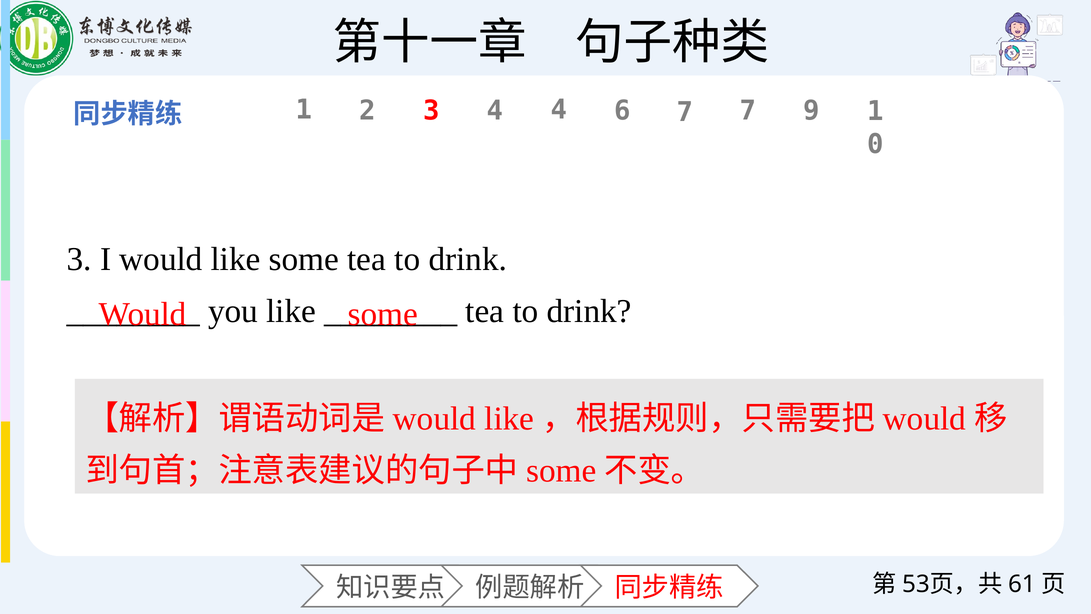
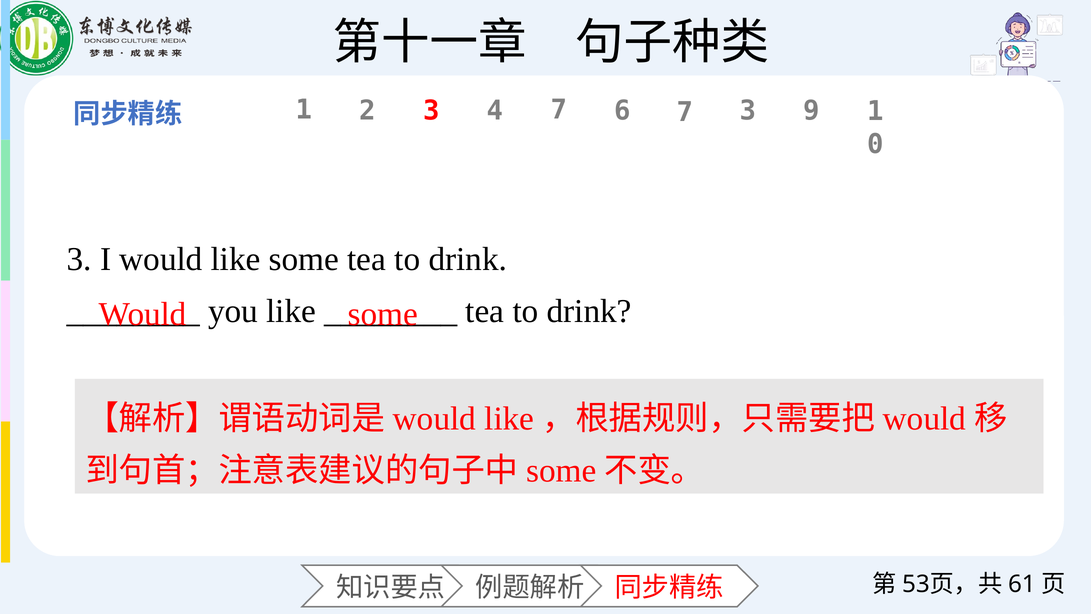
4 4: 4 -> 7 (559, 110)
7 7: 7 -> 3 (748, 111)
